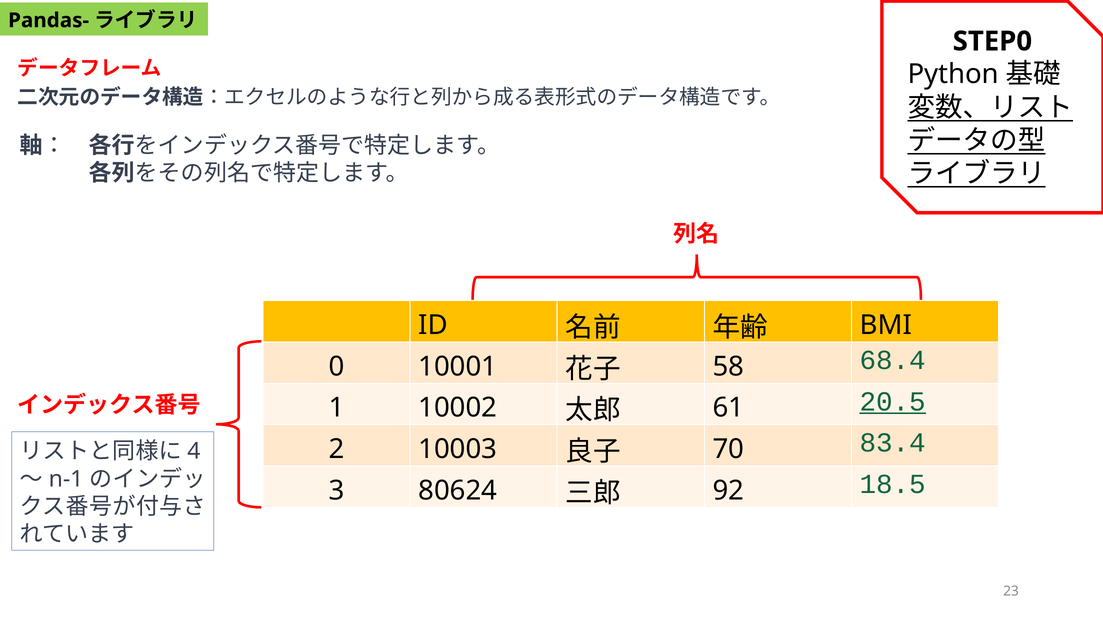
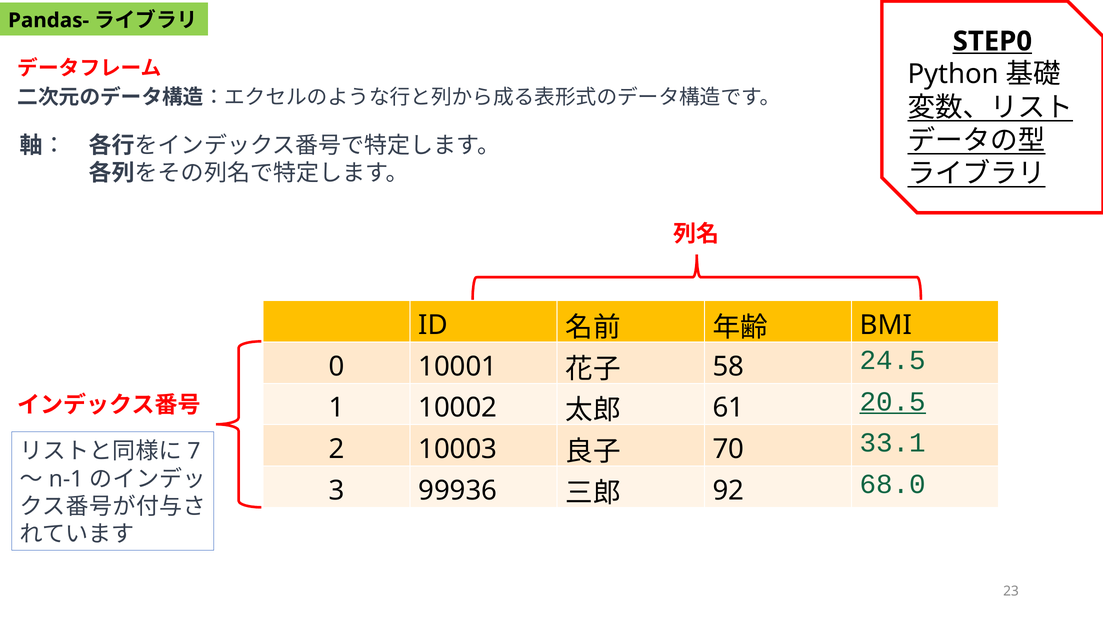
STEP0 underline: none -> present (992, 41)
68.4: 68.4 -> 24.5 (893, 360)
83.4: 83.4 -> 33.1 (893, 443)
4: 4 -> 7 (194, 452)
80624: 80624 -> 99936 (458, 491)
18.5: 18.5 -> 68.0 (893, 484)
